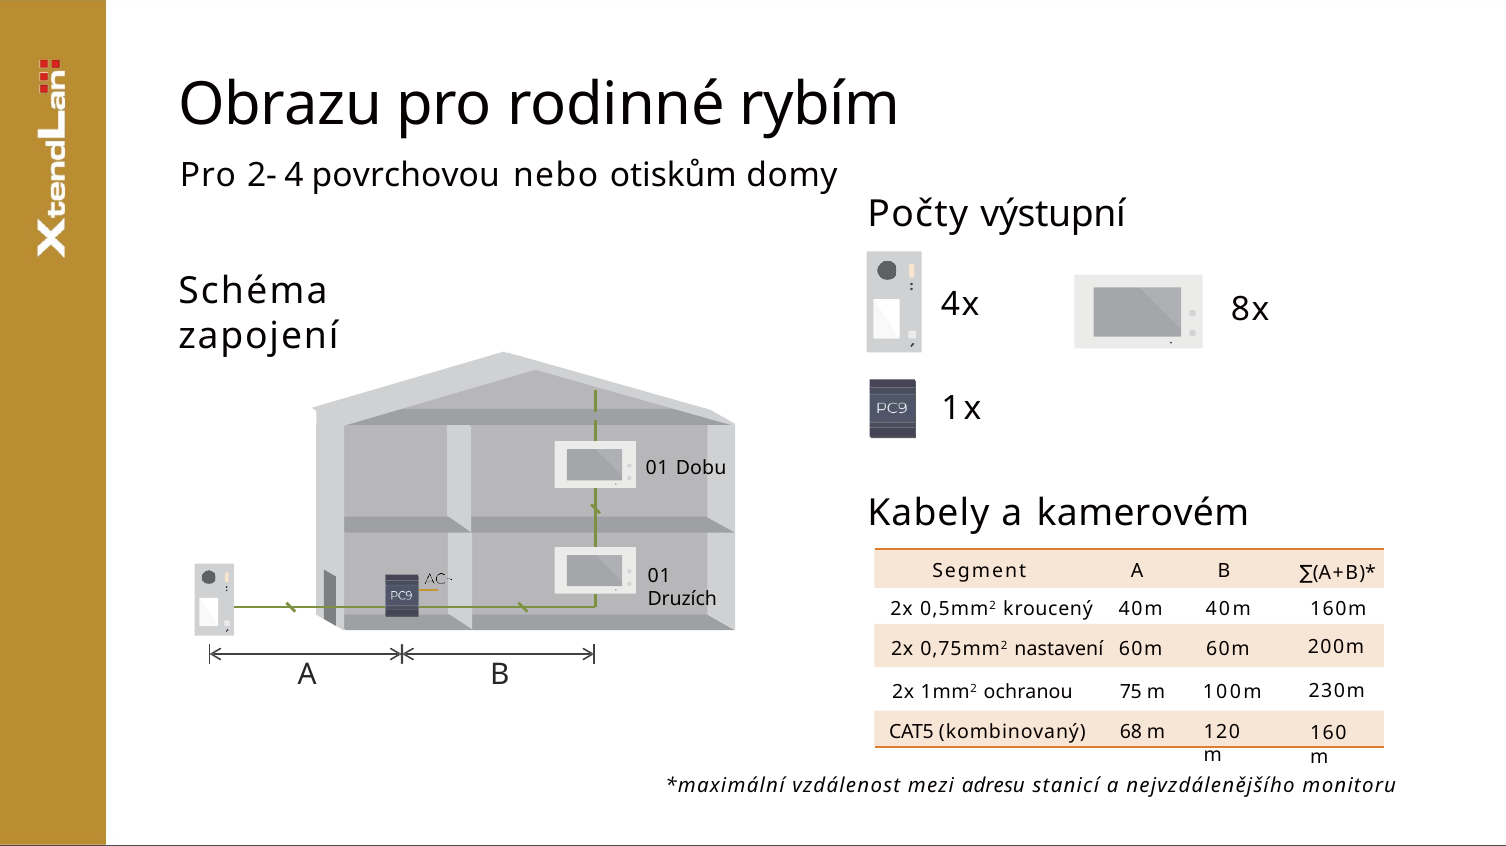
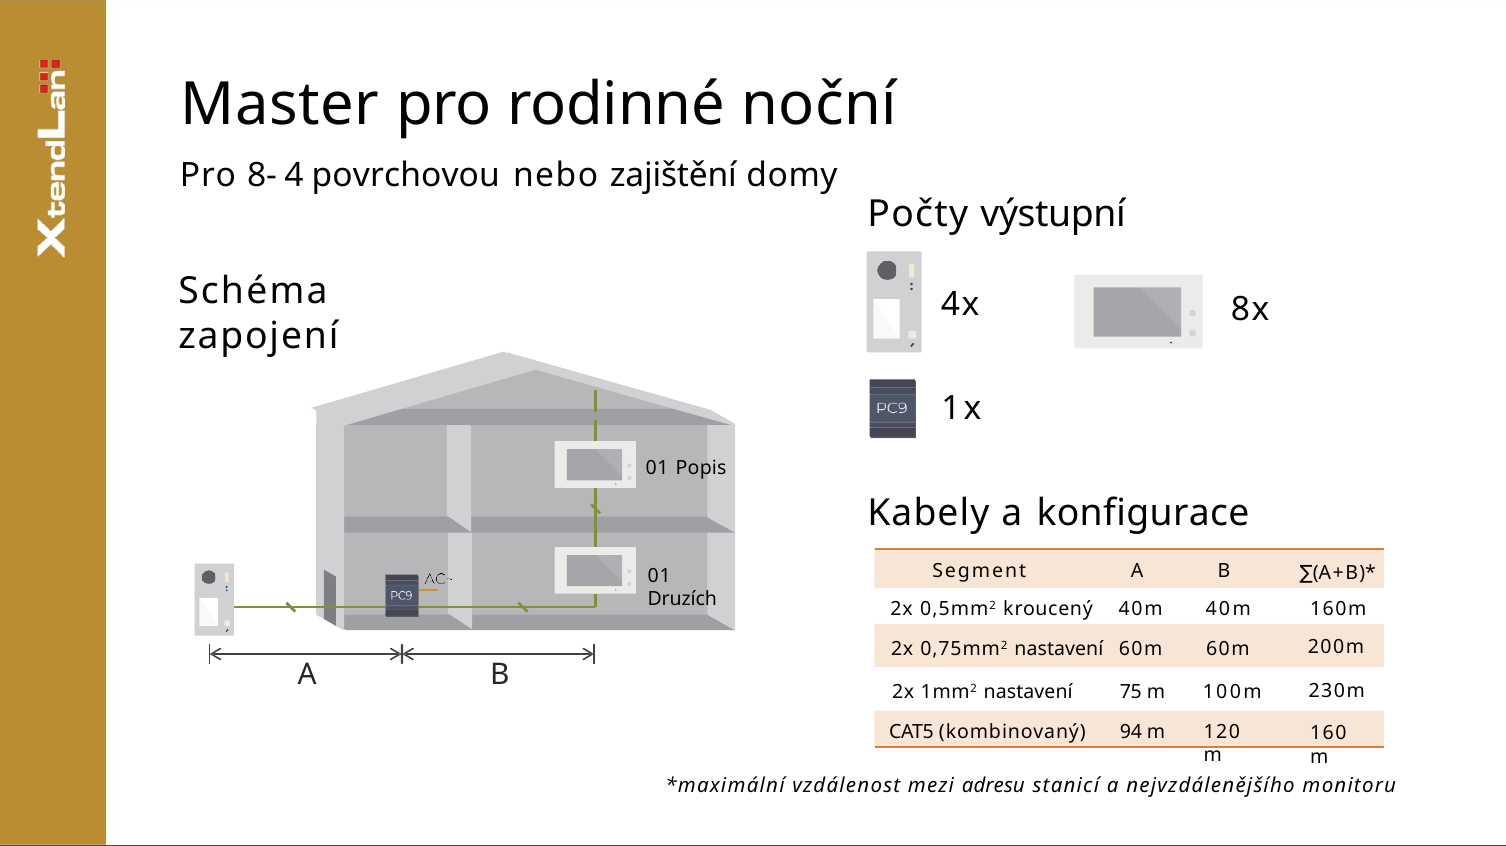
Obrazu: Obrazu -> Master (280, 105)
rybím: rybím -> noční (819, 105)
2-: 2- -> 8- (262, 176)
otiskům: otiskům -> zajištění (673, 176)
Dobu: Dobu -> Popis (701, 468)
kamerovém: kamerovém -> konfigurace (1143, 514)
1mm2 ochranou: ochranou -> nastavení (1028, 692)
68: 68 -> 94 (1131, 732)
